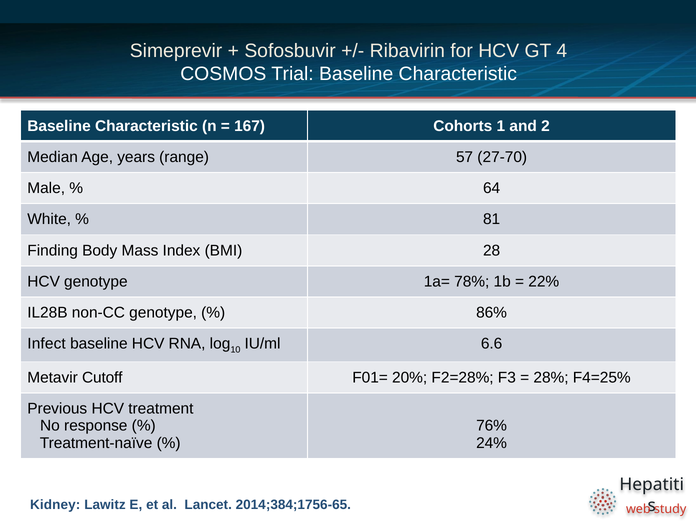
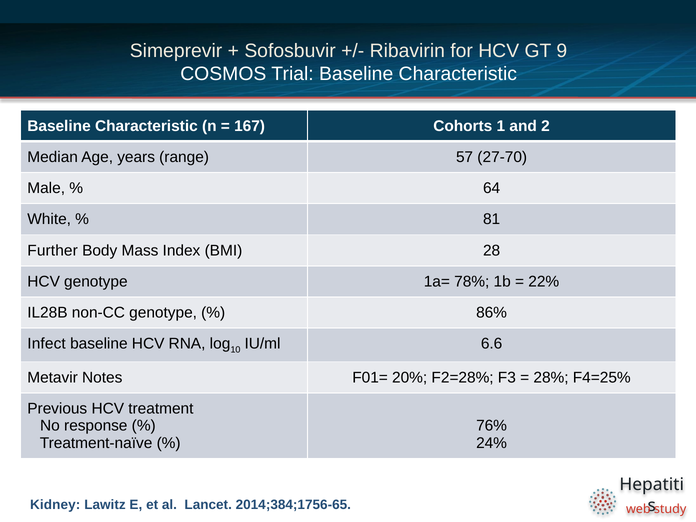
4: 4 -> 9 (562, 51)
Finding: Finding -> Further (53, 251)
Cutoff: Cutoff -> Notes (102, 378)
